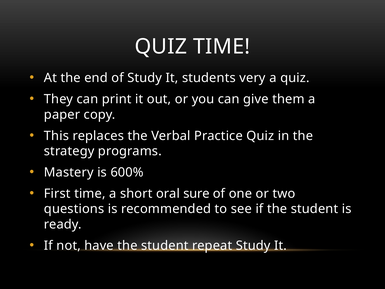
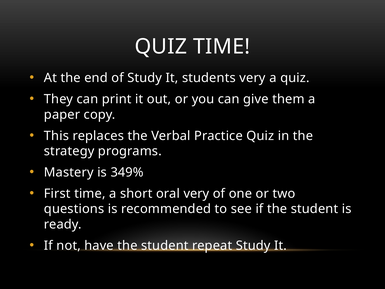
600%: 600% -> 349% (127, 172)
oral sure: sure -> very (196, 193)
